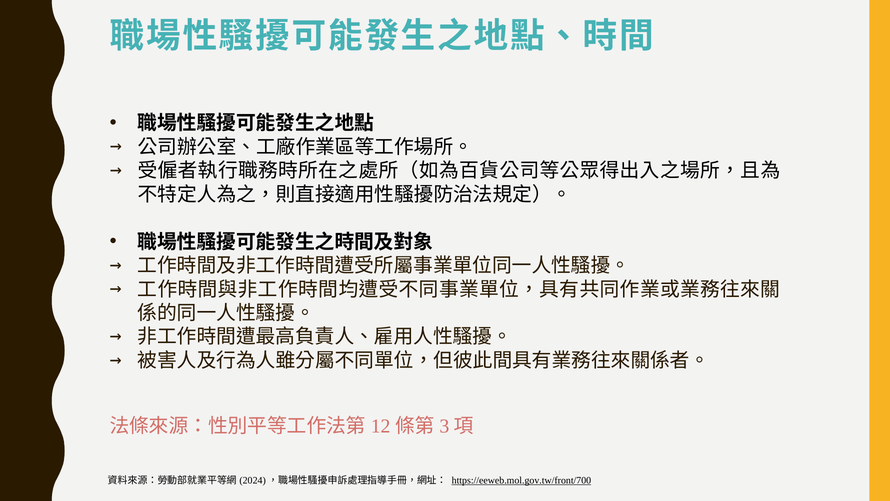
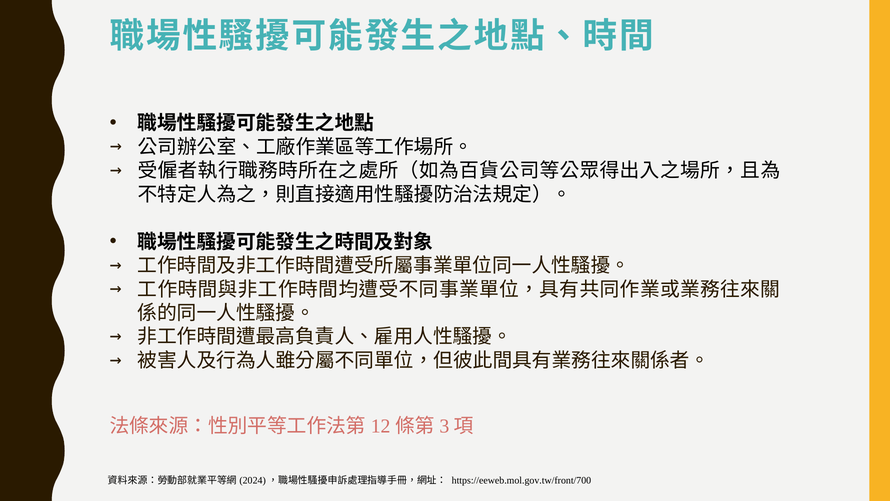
https://eeweb.mol.gov.tw/front/700 underline: present -> none (521, 480)
